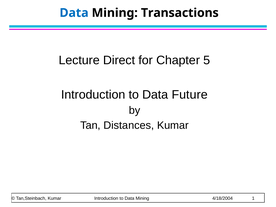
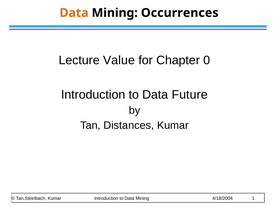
Data colour: blue -> orange (74, 13)
Transactions: Transactions -> Occurrences (180, 13)
Direct: Direct -> Value (119, 60)
5: 5 -> 0 (207, 60)
